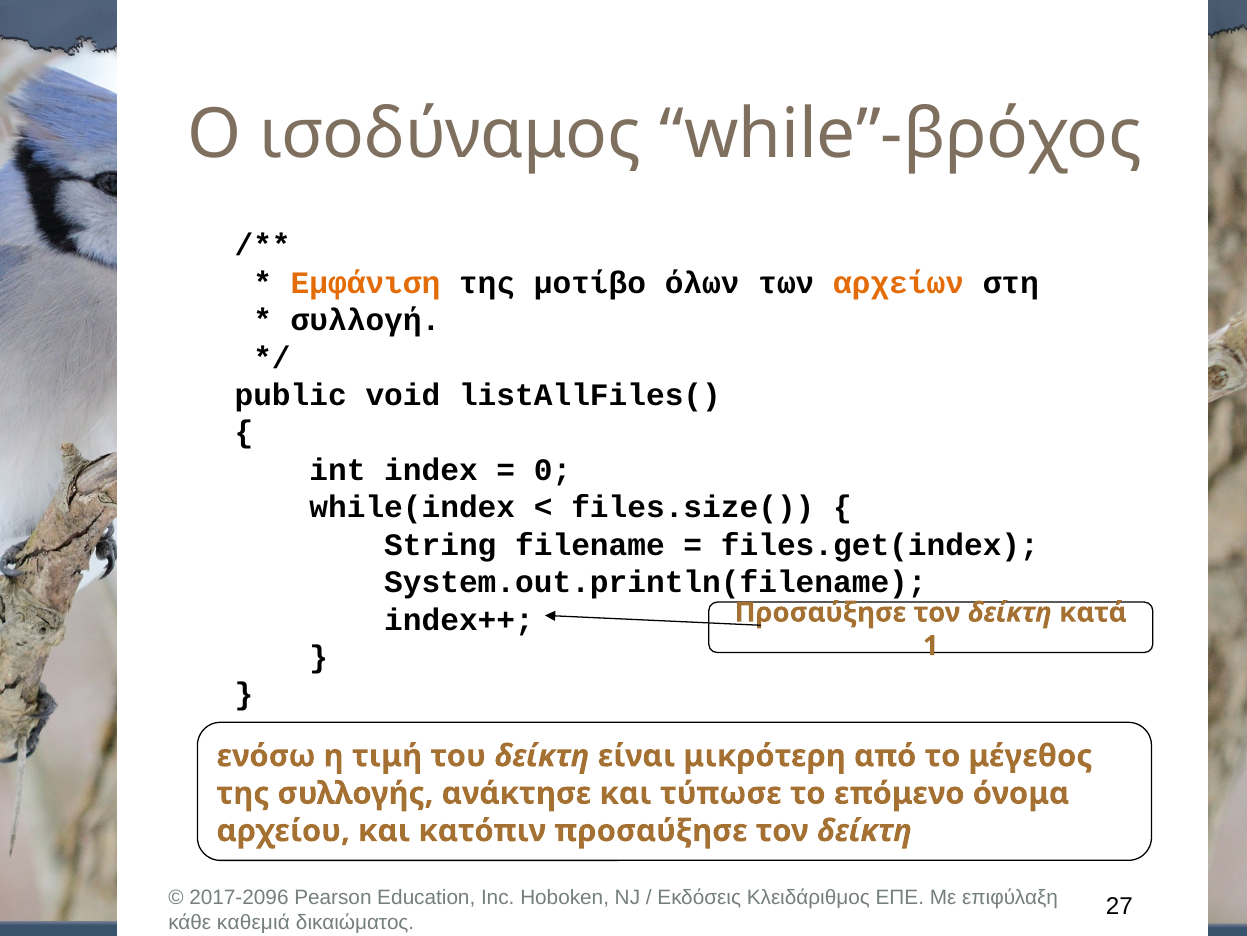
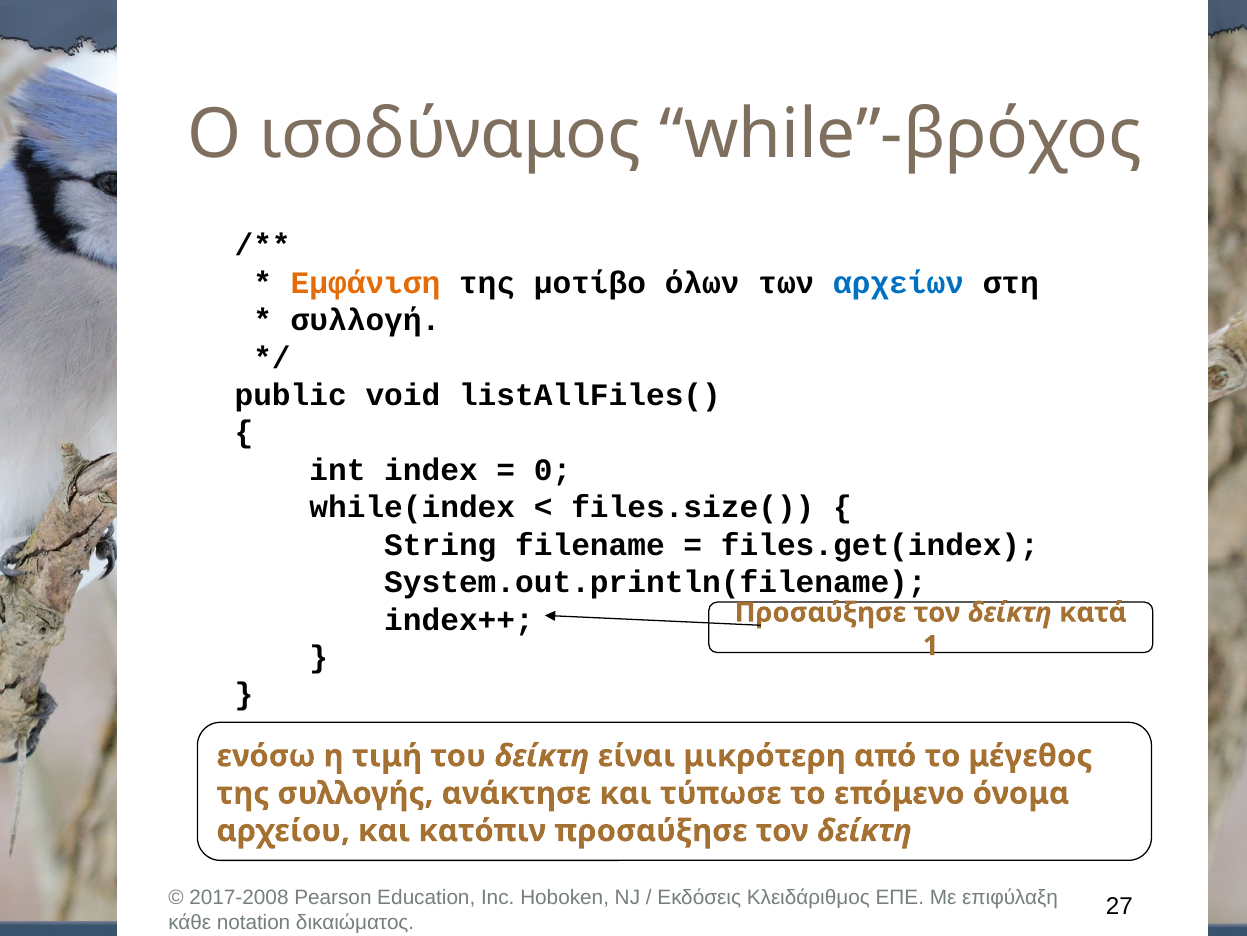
αρχείων colour: orange -> blue (899, 283)
2017-2096: 2017-2096 -> 2017-2008 (239, 897)
καθεμιά: καθεμιά -> notation (254, 921)
